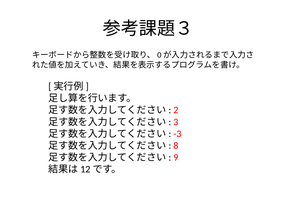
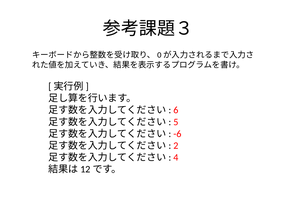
2: 2 -> 6 (176, 110)
3: 3 -> 5 (176, 122)
-3: -3 -> -6 (177, 134)
8: 8 -> 2 (176, 146)
9: 9 -> 4 (176, 157)
